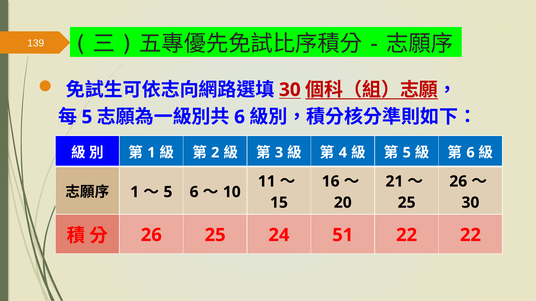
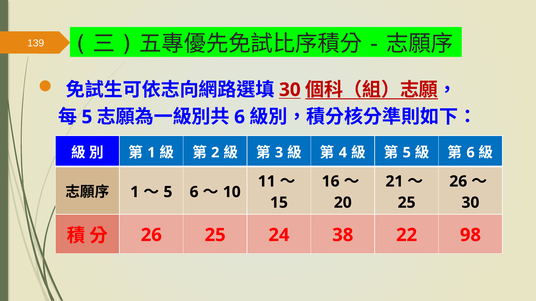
51: 51 -> 38 (343, 235)
22 22: 22 -> 98 (470, 235)
